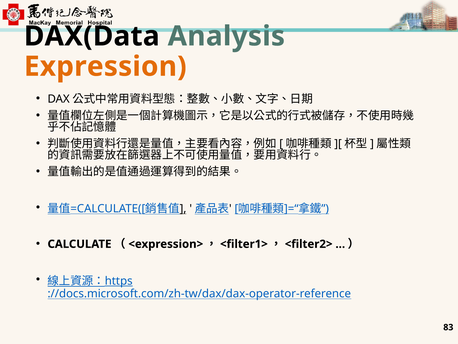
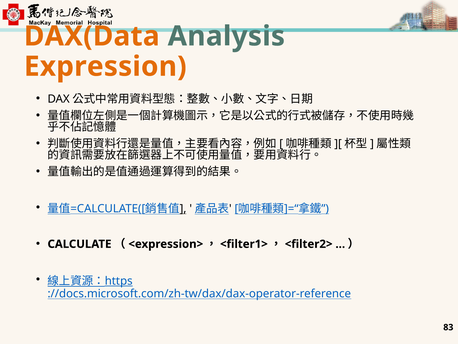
DAX(Data colour: black -> orange (92, 36)
